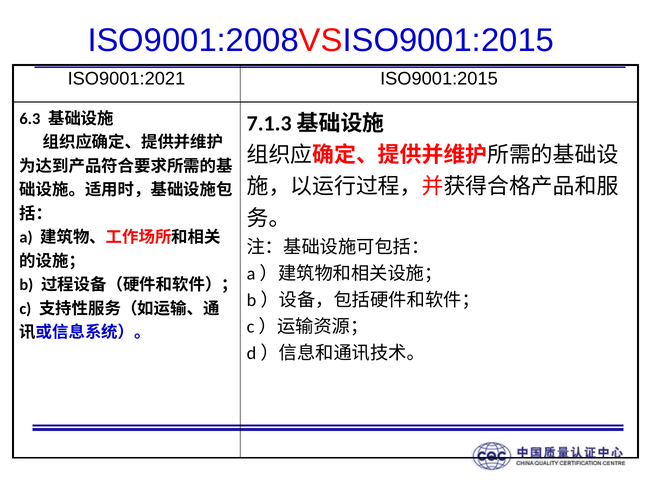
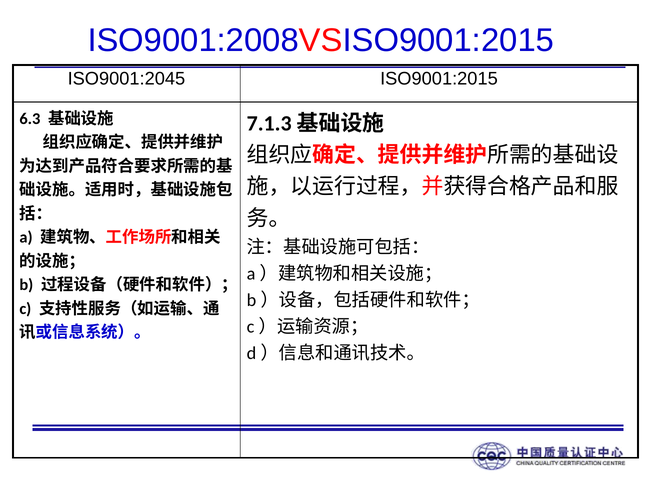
ISO9001:2021: ISO9001:2021 -> ISO9001:2045 (126, 79)
